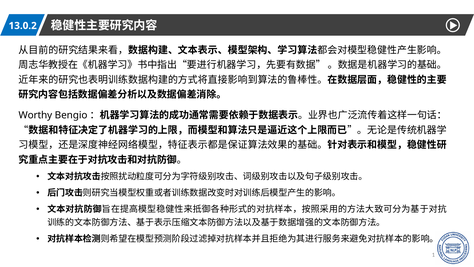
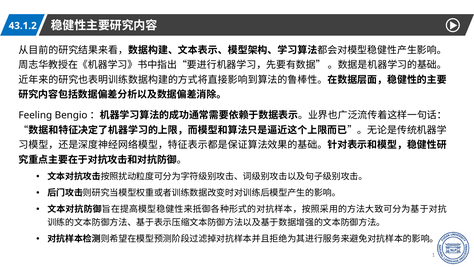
13.0.2: 13.0.2 -> 43.1.2 (23, 26)
Worthy: Worthy -> Feeling (35, 115)
